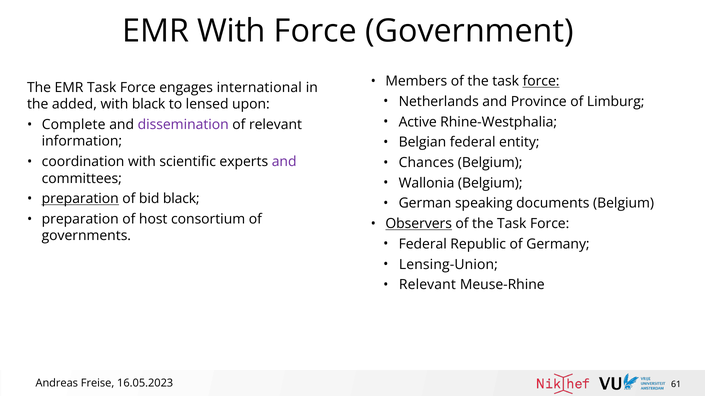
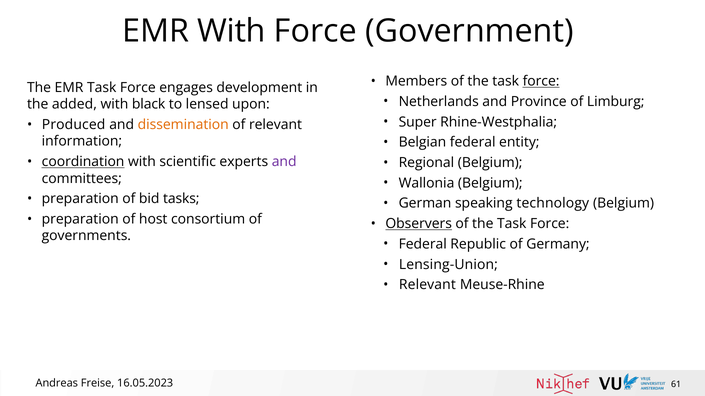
international: international -> development (259, 88)
Active: Active -> Super (418, 122)
Complete: Complete -> Produced (74, 125)
dissemination colour: purple -> orange (183, 125)
coordination underline: none -> present (83, 162)
Chances: Chances -> Regional (426, 163)
preparation underline: present -> none (80, 199)
bid black: black -> tasks (181, 199)
documents: documents -> technology (553, 204)
